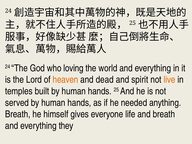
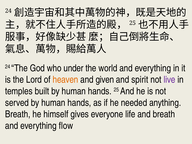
loving: loving -> under (73, 68)
dead: dead -> given (105, 80)
live colour: orange -> purple (169, 80)
they: they -> flow (66, 126)
